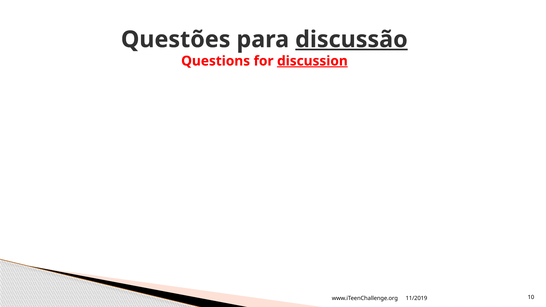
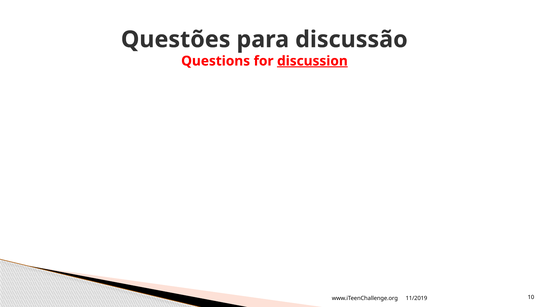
discussão underline: present -> none (351, 40)
